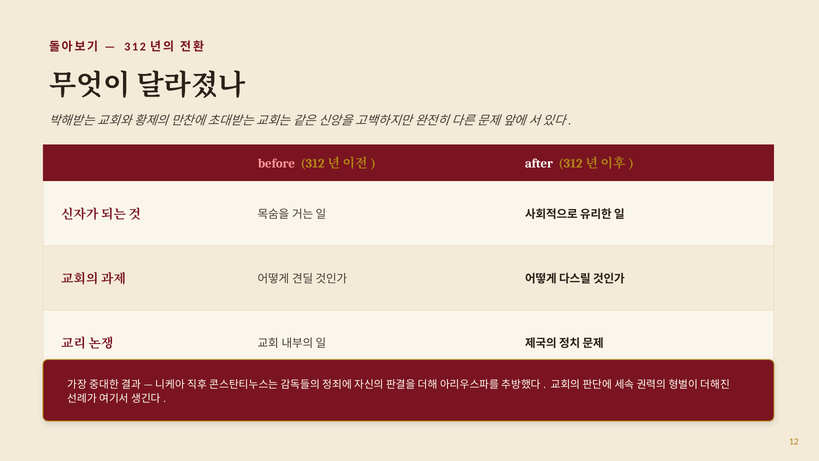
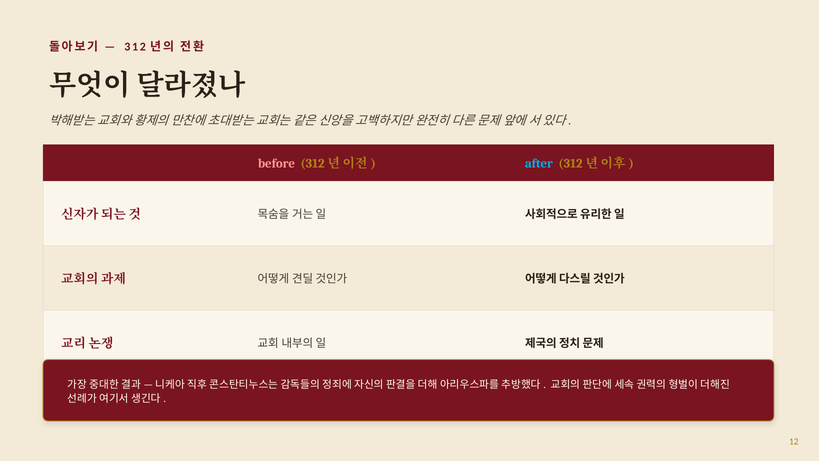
after colour: white -> light blue (539, 164)
